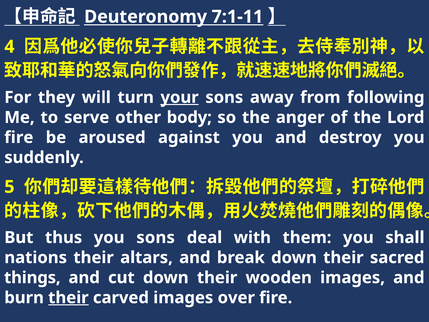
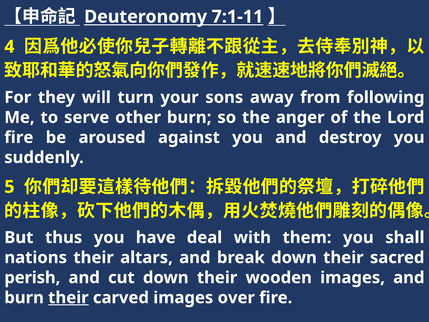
your underline: present -> none (180, 97)
other body: body -> burn (189, 117)
you sons: sons -> have (156, 237)
things: things -> perish (32, 277)
